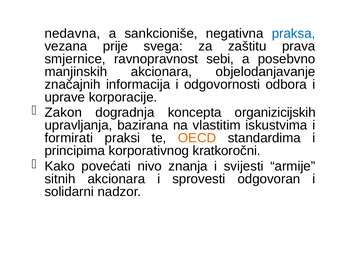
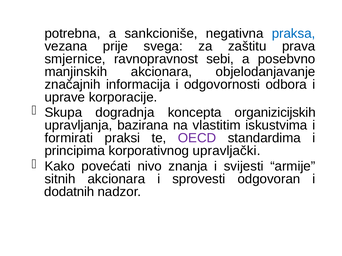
nedavna: nedavna -> potrebna (73, 33)
Zakon: Zakon -> Skupa (63, 113)
OECD colour: orange -> purple (197, 138)
kratkoročni: kratkoročni -> upravljački (227, 151)
solidarni: solidarni -> dodatnih (69, 192)
